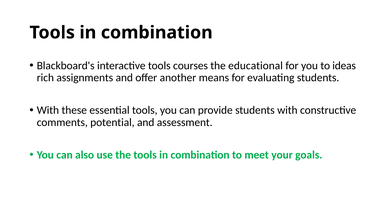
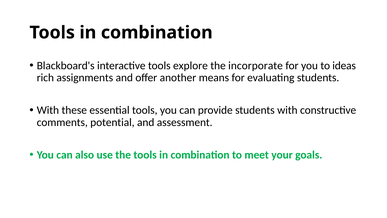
courses: courses -> explore (190, 65)
educational: educational -> incorporate (256, 65)
